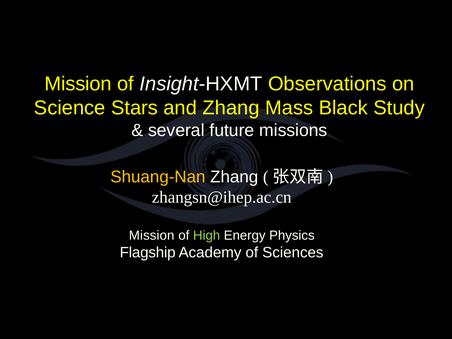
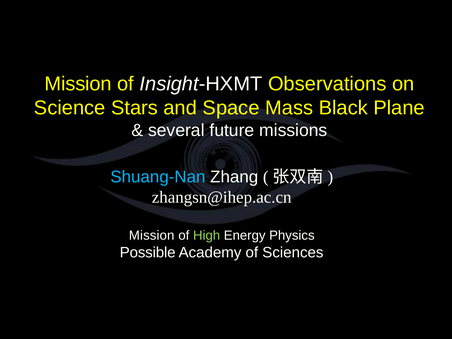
and Zhang: Zhang -> Space (231, 108)
Study: Study -> Plane (399, 108)
Shuang-Nan colour: yellow -> light blue (158, 177)
Flagship: Flagship -> Possible (148, 253)
